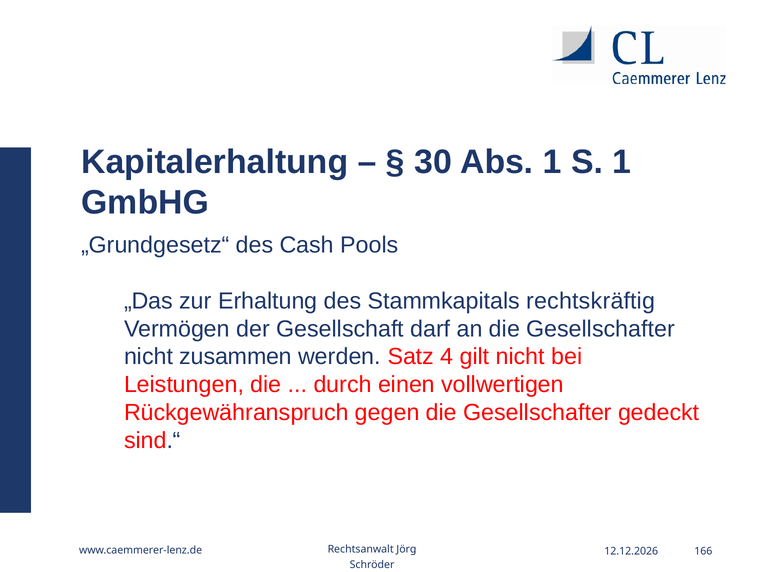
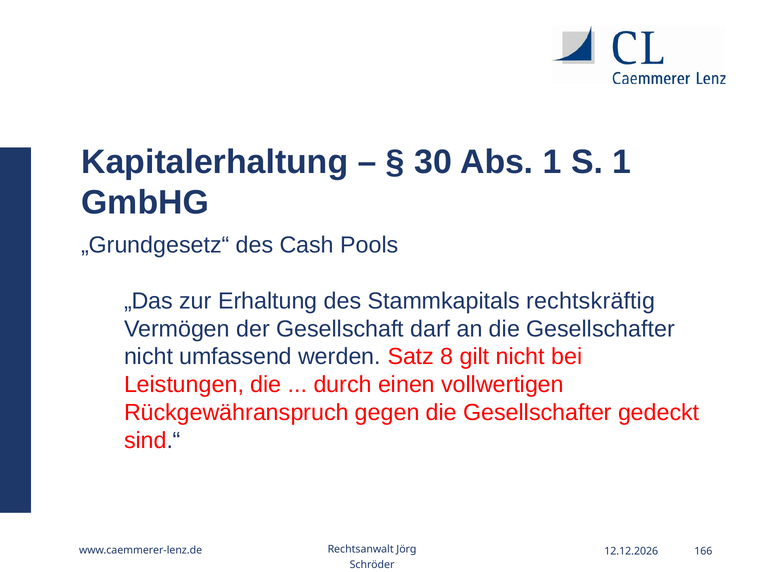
zusammen: zusammen -> umfassend (236, 356)
4: 4 -> 8 (447, 356)
